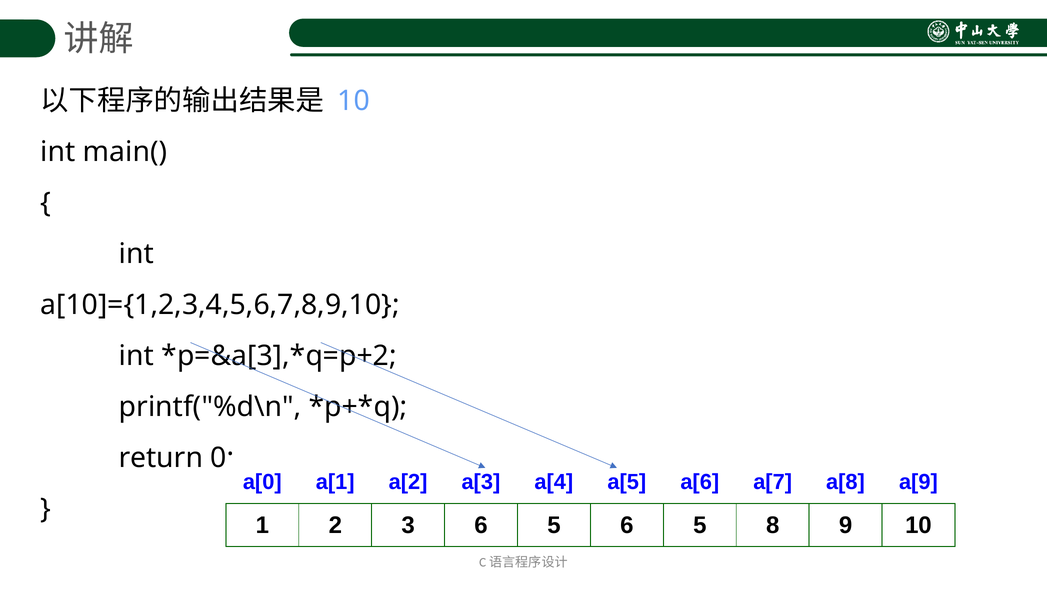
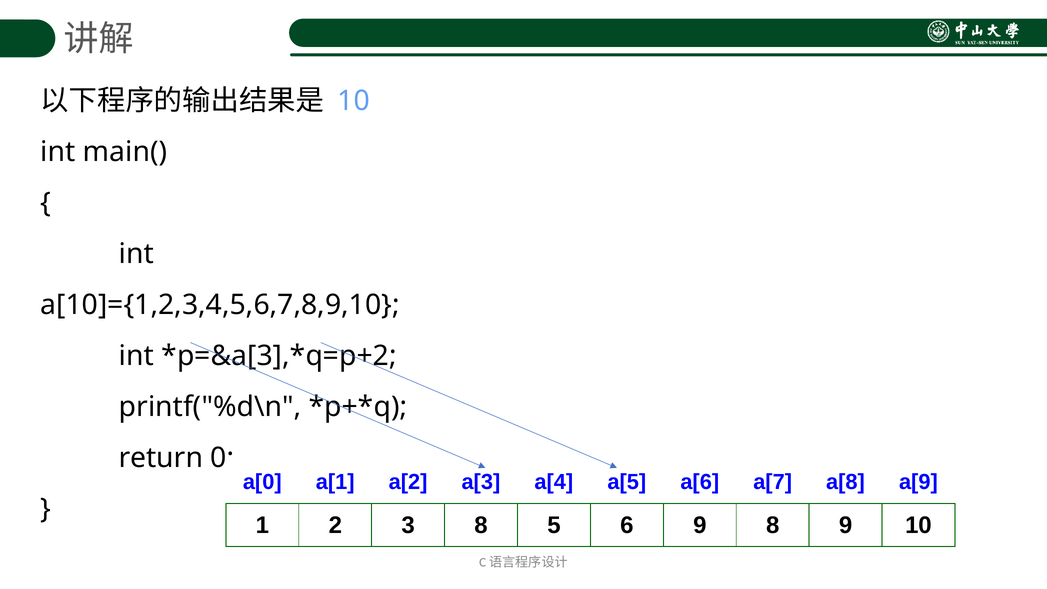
3 6: 6 -> 8 (481, 525)
5: 5 -> 9 (700, 525)
